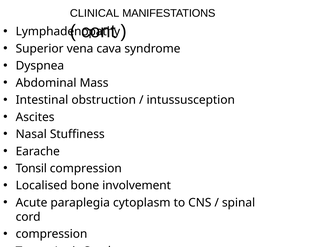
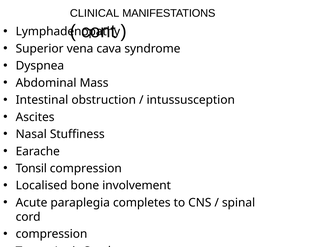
cytoplasm: cytoplasm -> completes (142, 203)
